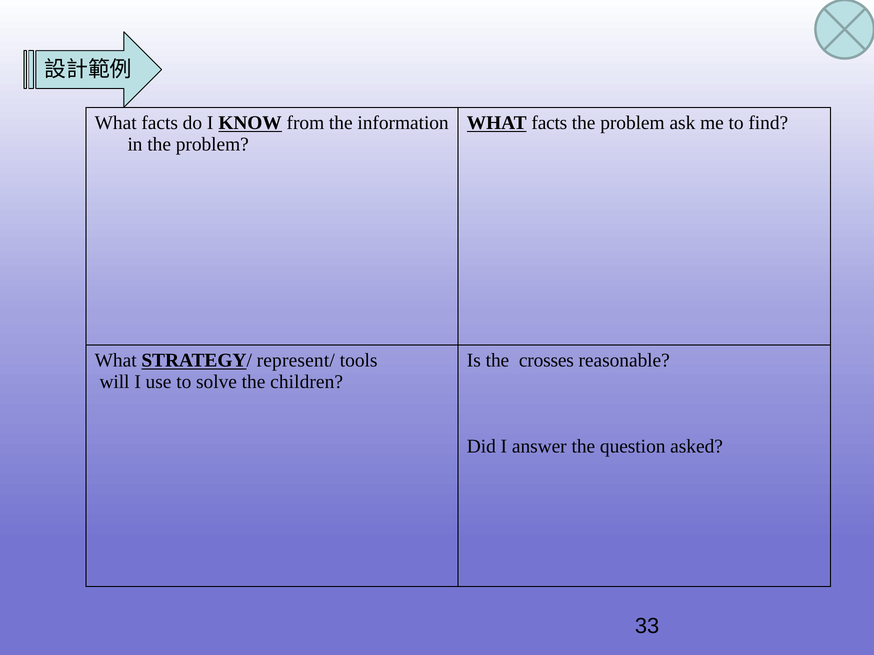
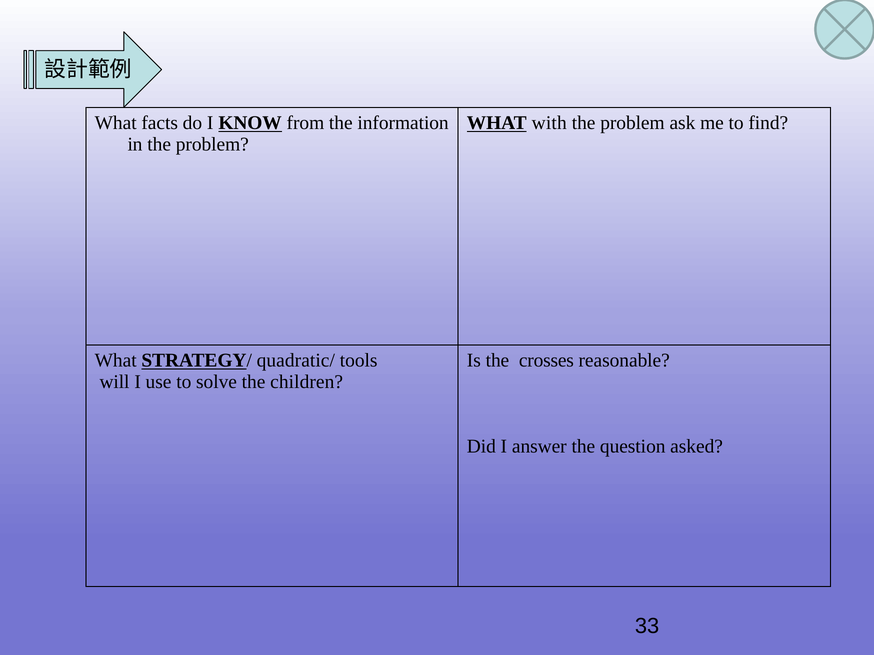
facts: facts -> with (549, 123)
represent/: represent/ -> quadratic/ (296, 361)
